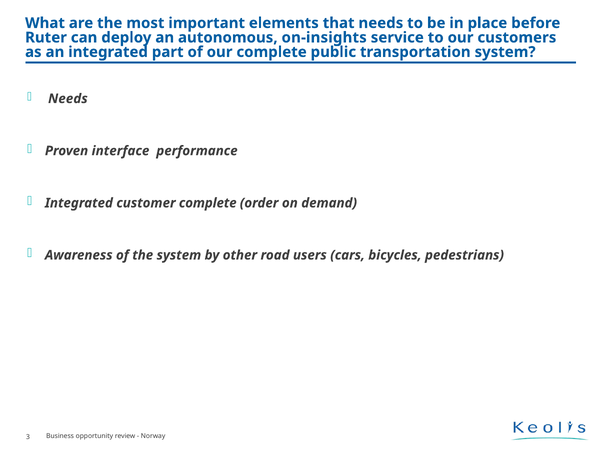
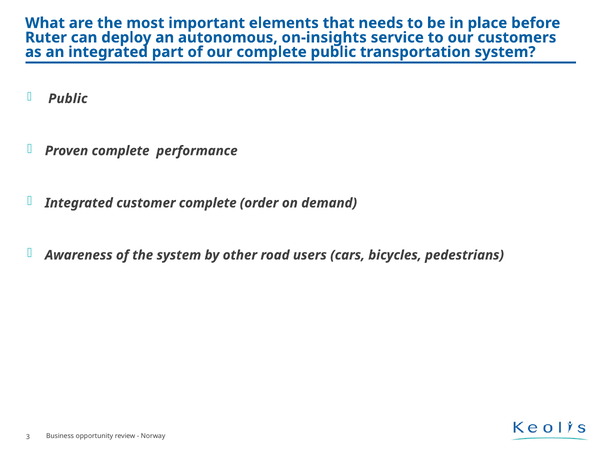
Needs: Needs -> Public (68, 99)
Proven interface: interface -> complete (121, 151)
